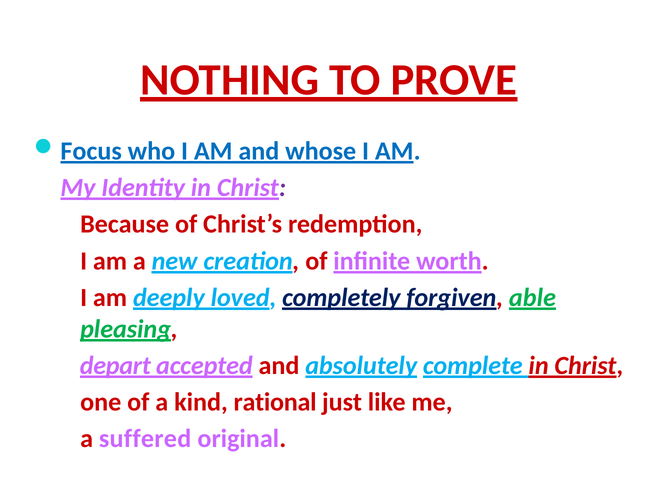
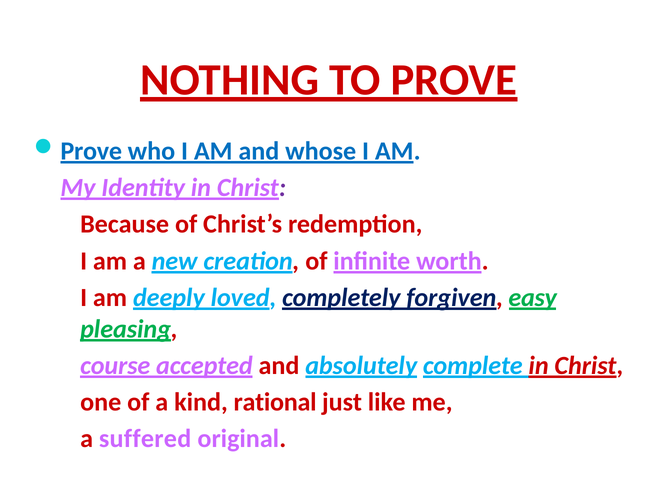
Focus: Focus -> Prove (91, 151)
able: able -> easy (533, 298)
depart: depart -> course (115, 366)
